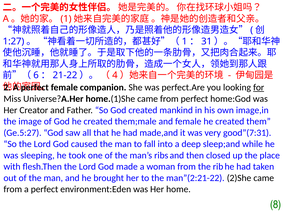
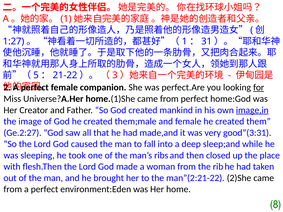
6: 6 -> 5 (36, 75)
4: 4 -> 3 (115, 75)
image,in underline: none -> present (252, 110)
Ge.5:27: Ge.5:27 -> Ge.2:27 (23, 133)
good”(7:31: good”(7:31 -> good”(3:31 (247, 133)
